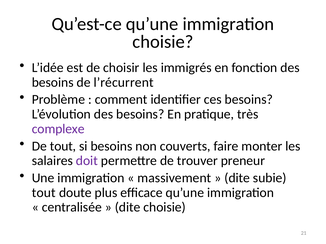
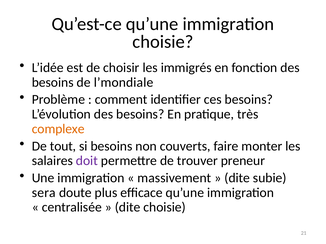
l’récurrent: l’récurrent -> l’mondiale (124, 82)
complexe colour: purple -> orange (58, 129)
tout: tout -> sera (44, 193)
